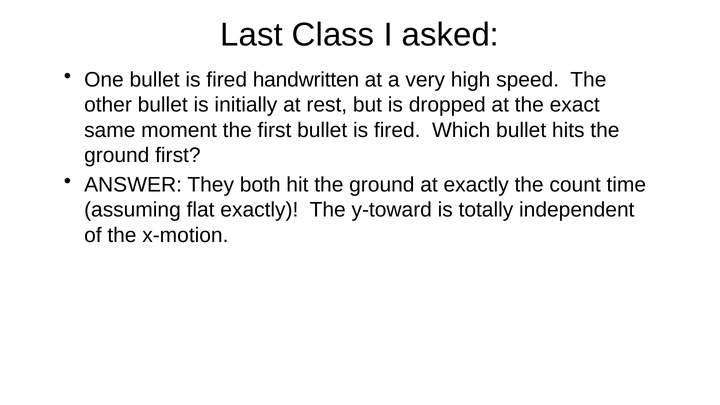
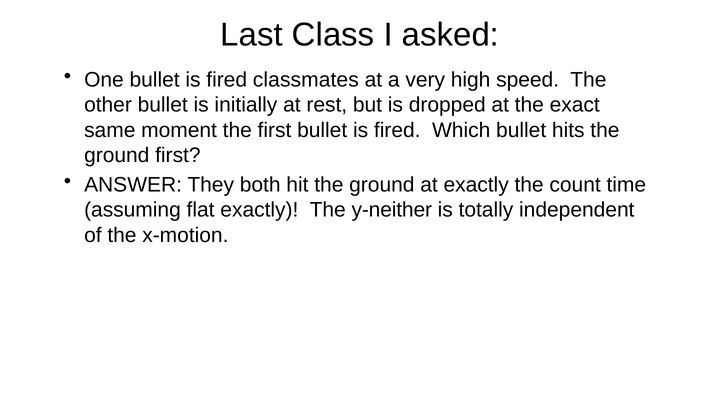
handwritten: handwritten -> classmates (306, 80)
y-toward: y-toward -> y-neither (392, 210)
